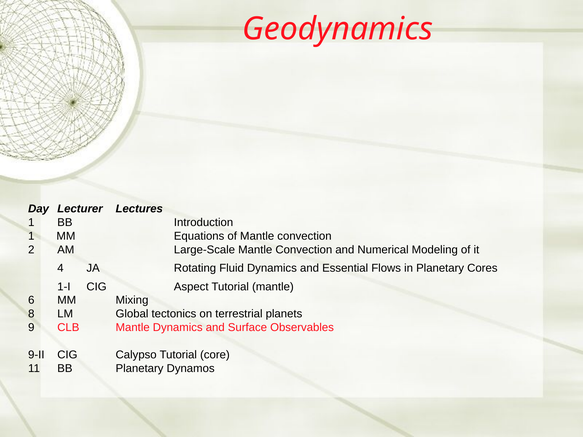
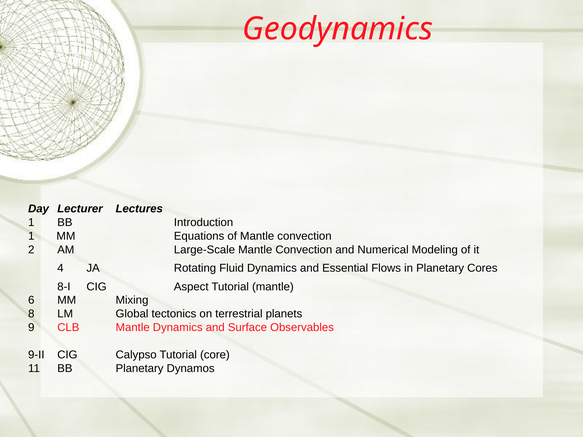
1-I: 1-I -> 8-I (64, 287)
